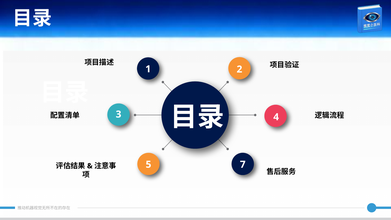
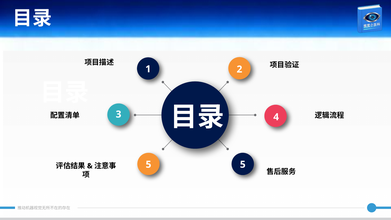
5 7: 7 -> 5 (243, 164)
